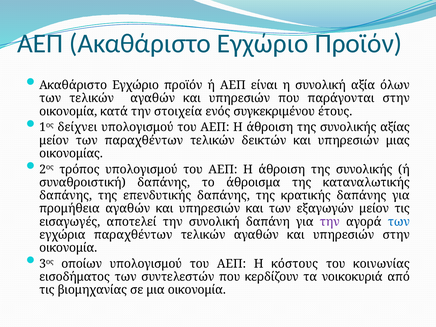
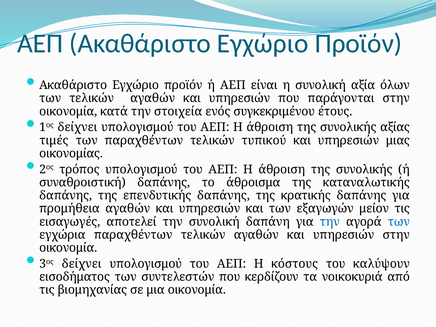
μείον: μείον -> τιμές (54, 140)
δεικτών: δεικτών -> τυπικού (264, 140)
την colour: purple -> blue (330, 222)
3ος οποίων: οποίων -> δείχνει (82, 264)
κοινωνίας: κοινωνίας -> καλύψουν (382, 264)
